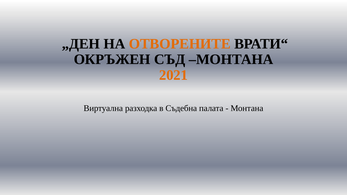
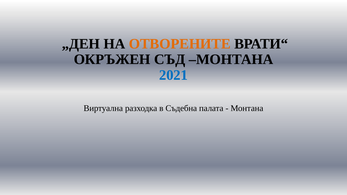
2021 colour: orange -> blue (173, 75)
